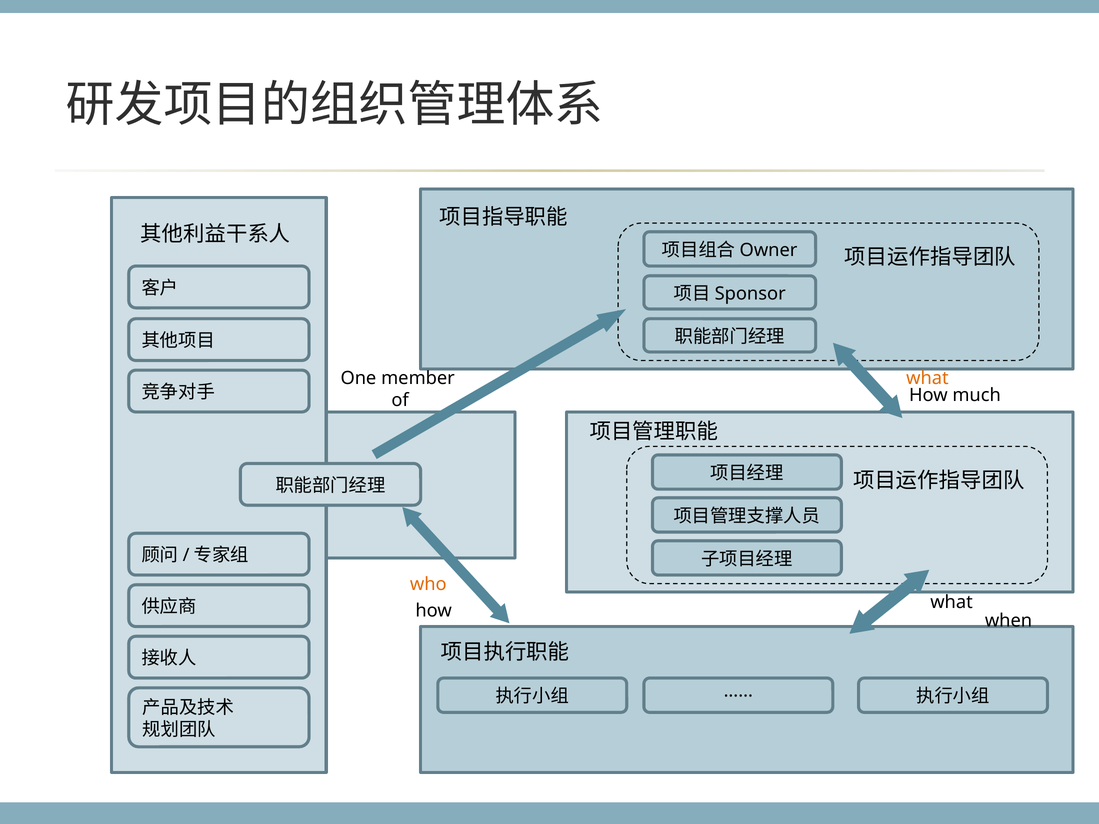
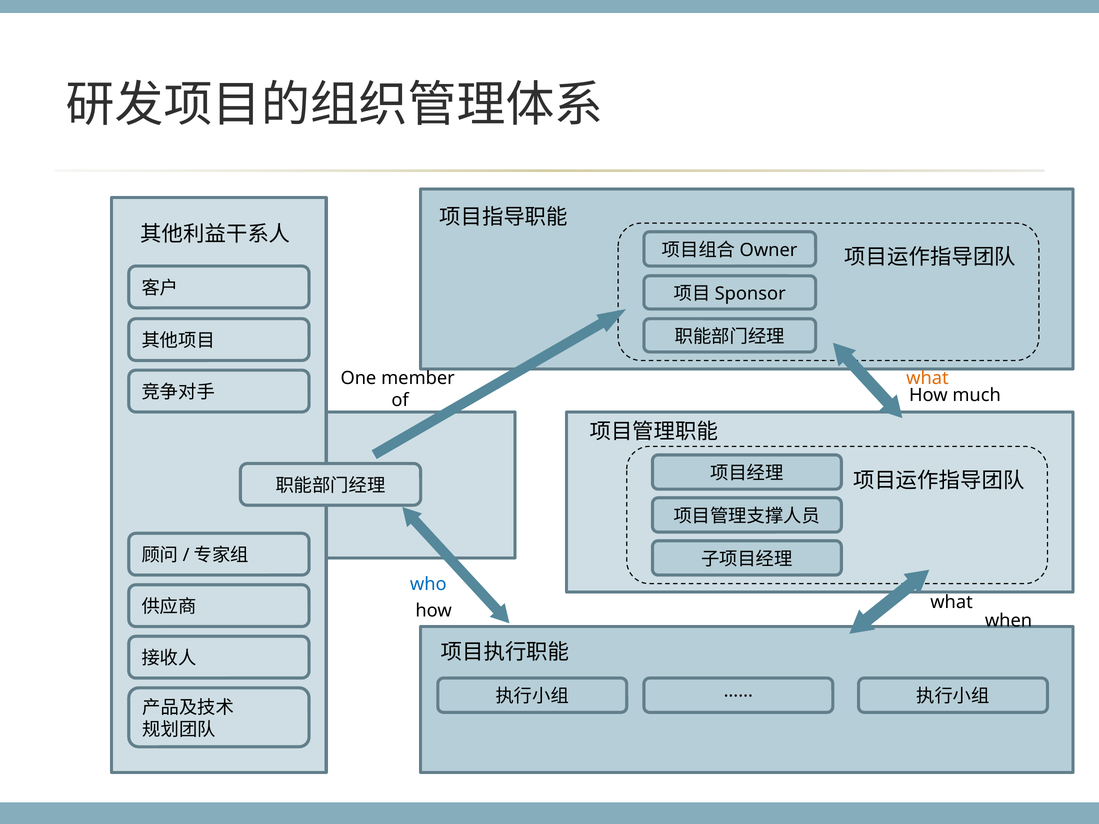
who colour: orange -> blue (428, 584)
